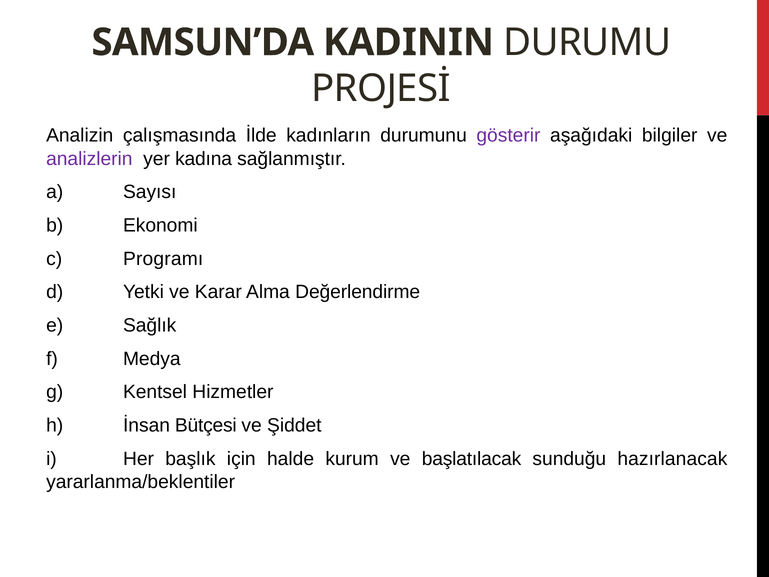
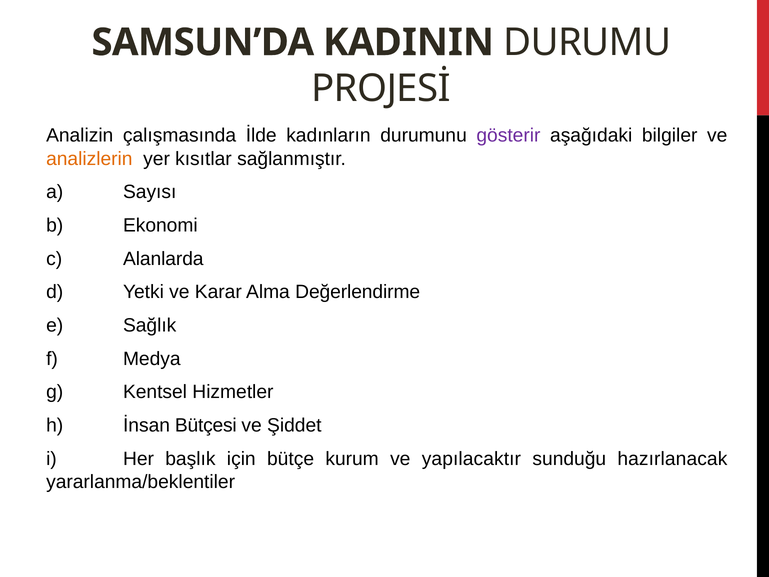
analizlerin colour: purple -> orange (89, 159)
kadına: kadına -> kısıtlar (203, 159)
Programı: Programı -> Alanlarda (163, 259)
halde: halde -> bütçe (291, 459)
başlatılacak: başlatılacak -> yapılacaktır (471, 459)
